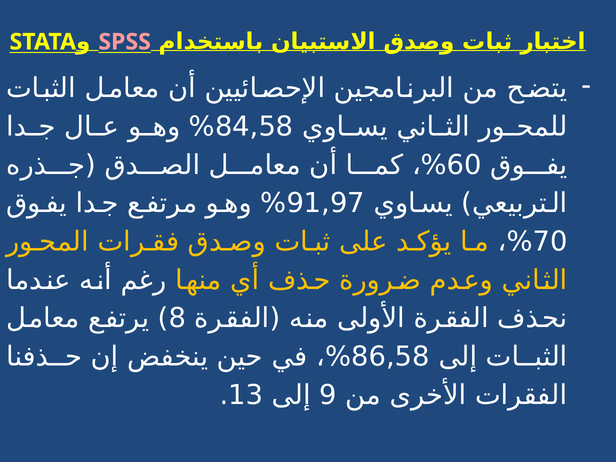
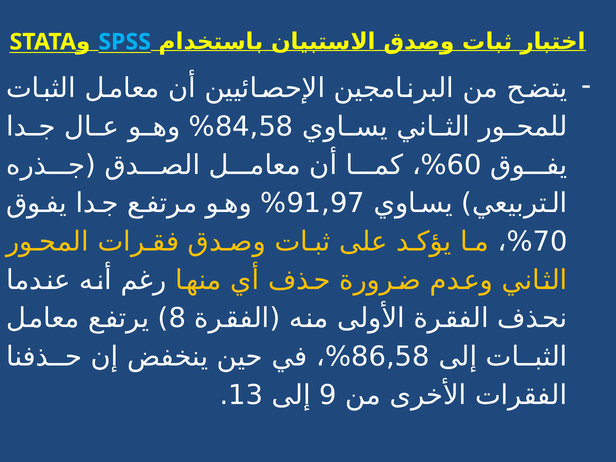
SPSS colour: pink -> light blue (125, 42)
